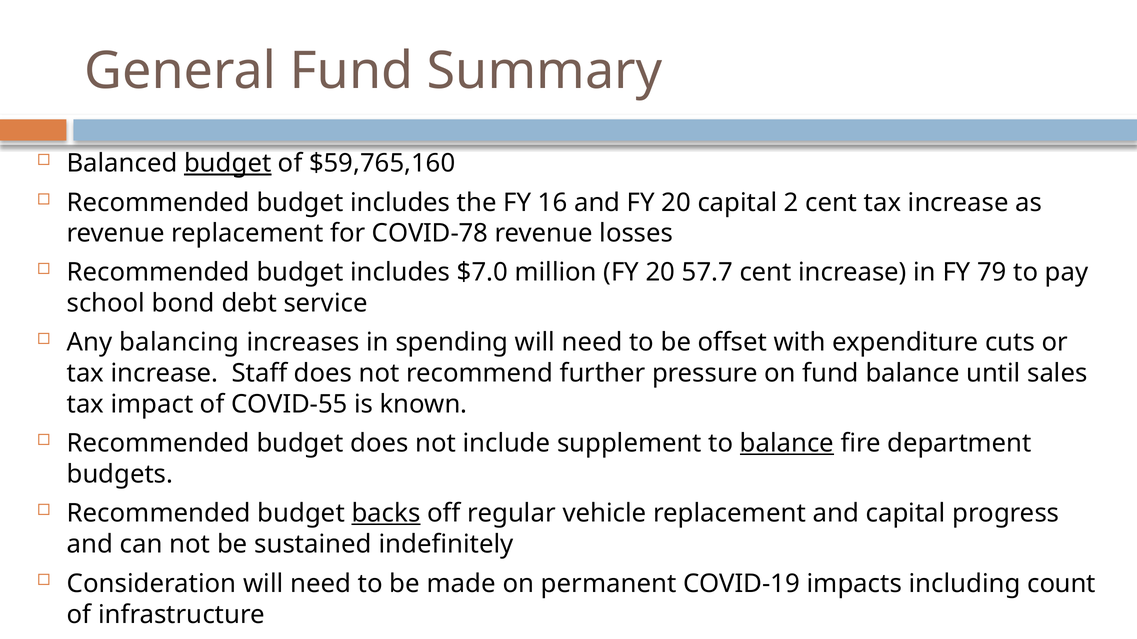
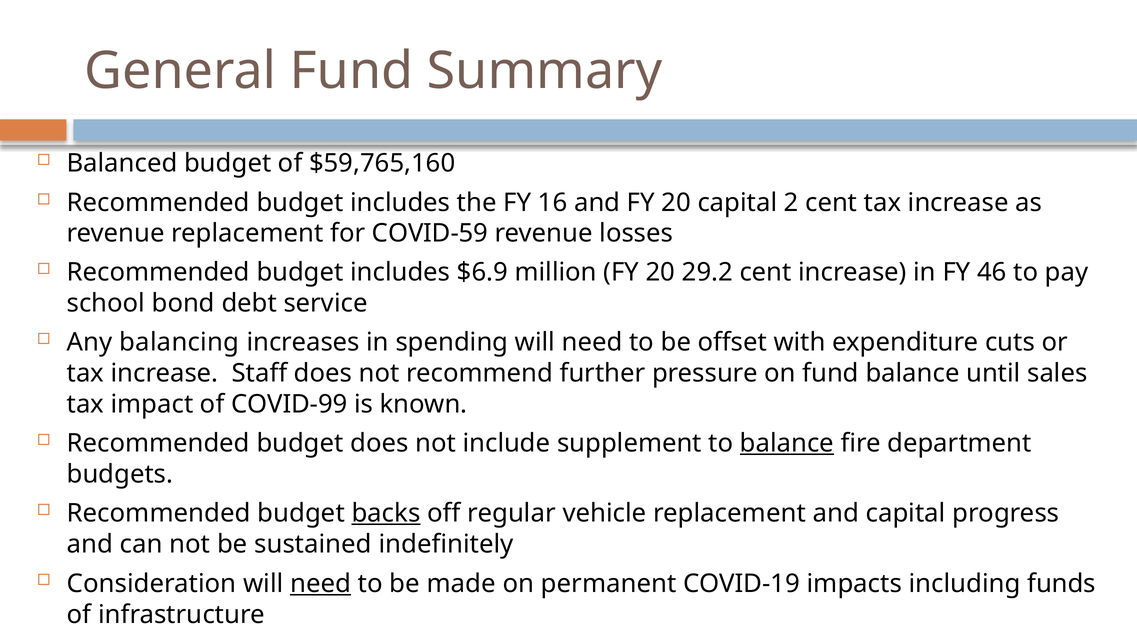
budget underline: present -> none (228, 164)
COVID-78: COVID-78 -> COVID-59 (430, 234)
$7.0: $7.0 -> $6.9 (483, 273)
57.7: 57.7 -> 29.2 (707, 273)
79: 79 -> 46 (992, 273)
COVID-55: COVID-55 -> COVID-99 (289, 404)
need underline: none -> present (321, 584)
count: count -> funds (1062, 584)
